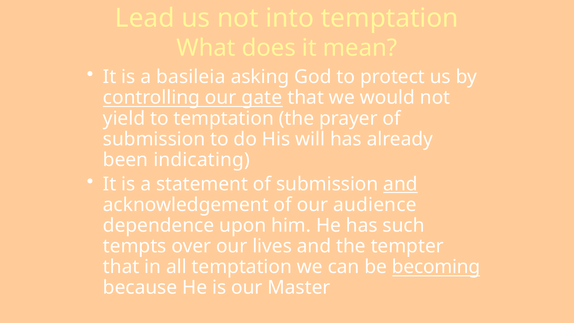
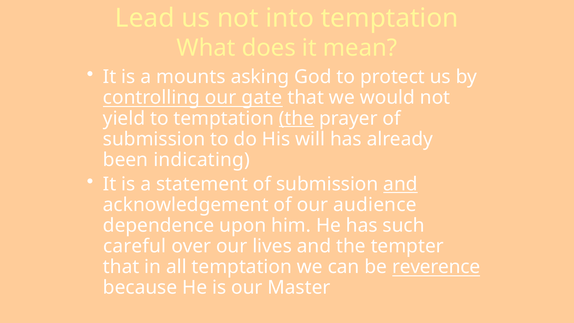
basileia: basileia -> mounts (191, 77)
the underline: none -> present (297, 118)
tempts: tempts -> careful (135, 246)
becoming: becoming -> reverence (436, 267)
